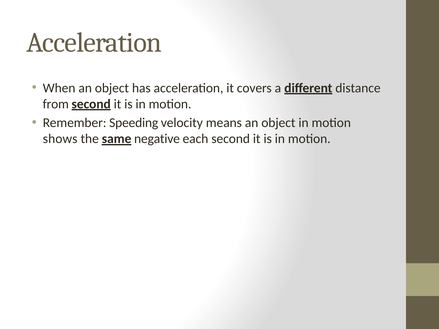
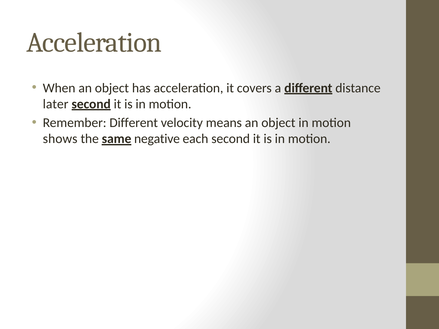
from: from -> later (56, 104)
Remember Speeding: Speeding -> Different (134, 123)
